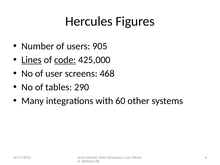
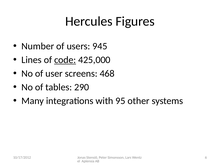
905: 905 -> 945 (100, 46)
Lines underline: present -> none (32, 60)
60: 60 -> 95 (120, 101)
